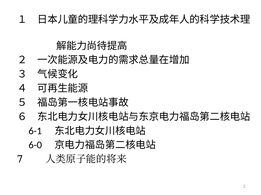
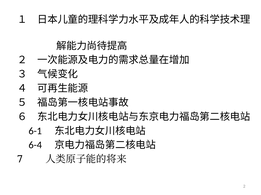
6-0: 6-0 -> 6-4 (35, 146)
